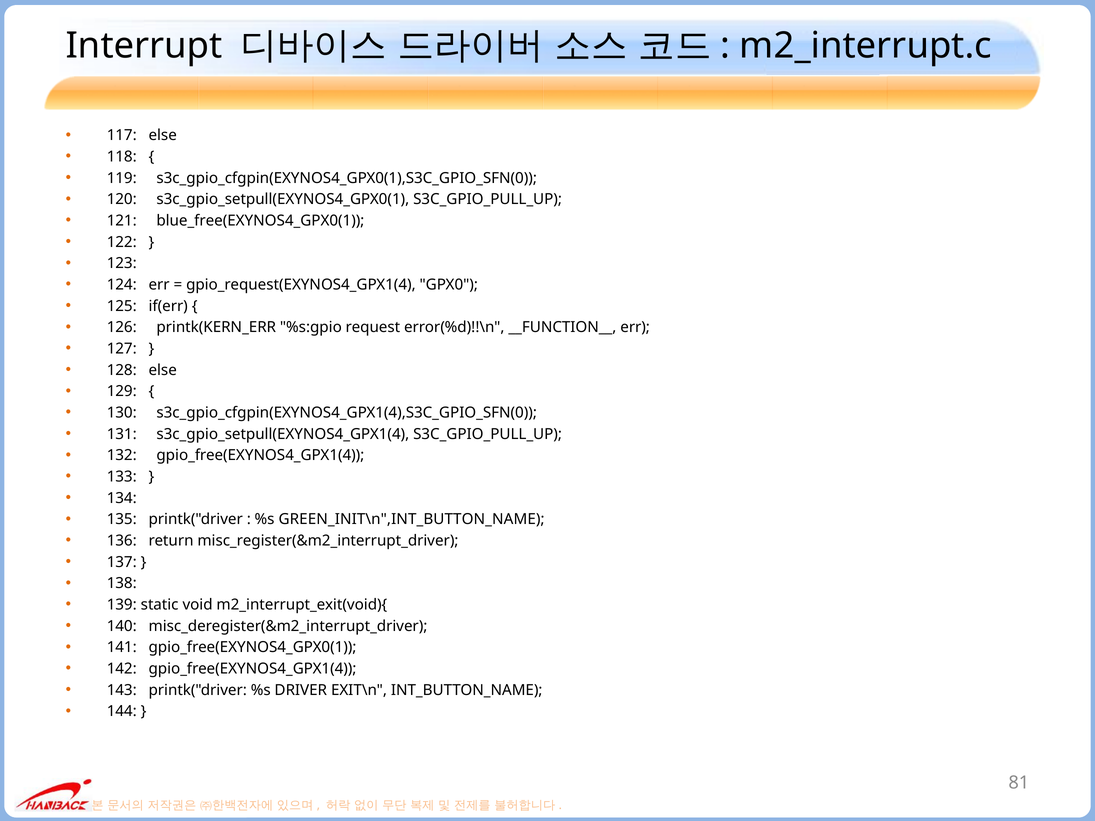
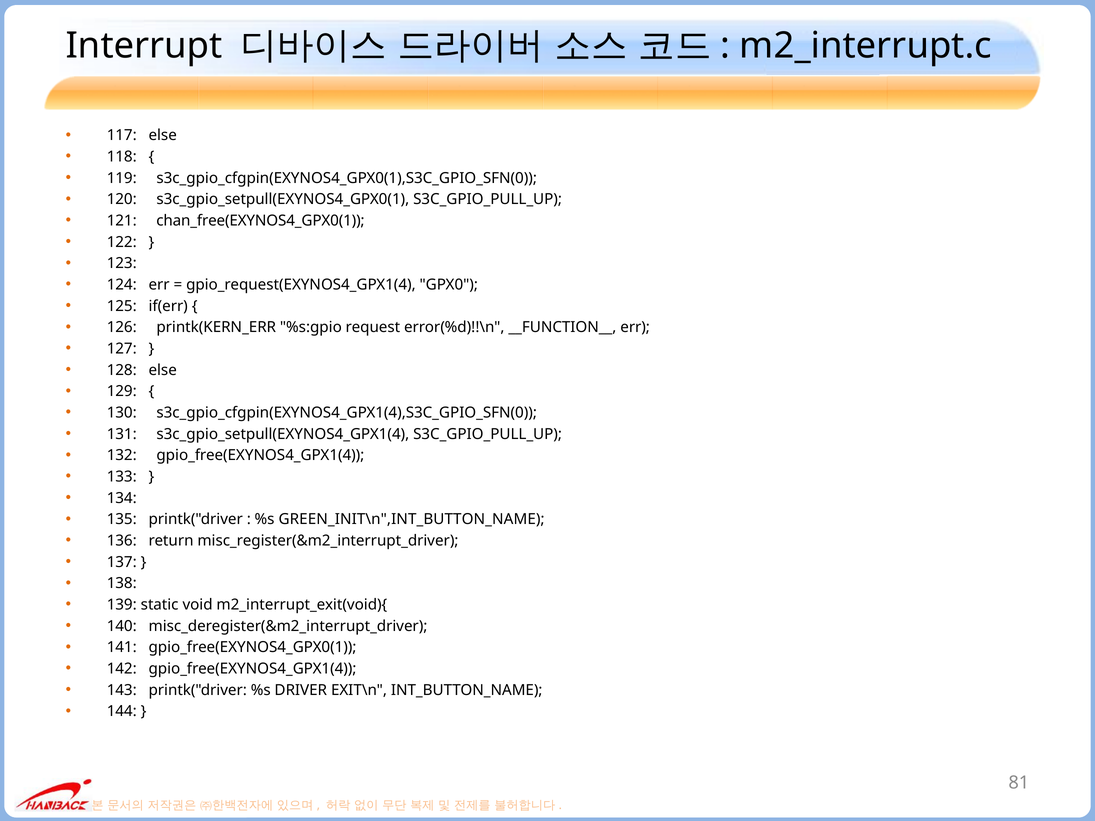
blue_free(EXYNOS4_GPX0(1: blue_free(EXYNOS4_GPX0(1 -> chan_free(EXYNOS4_GPX0(1 (260, 221)
